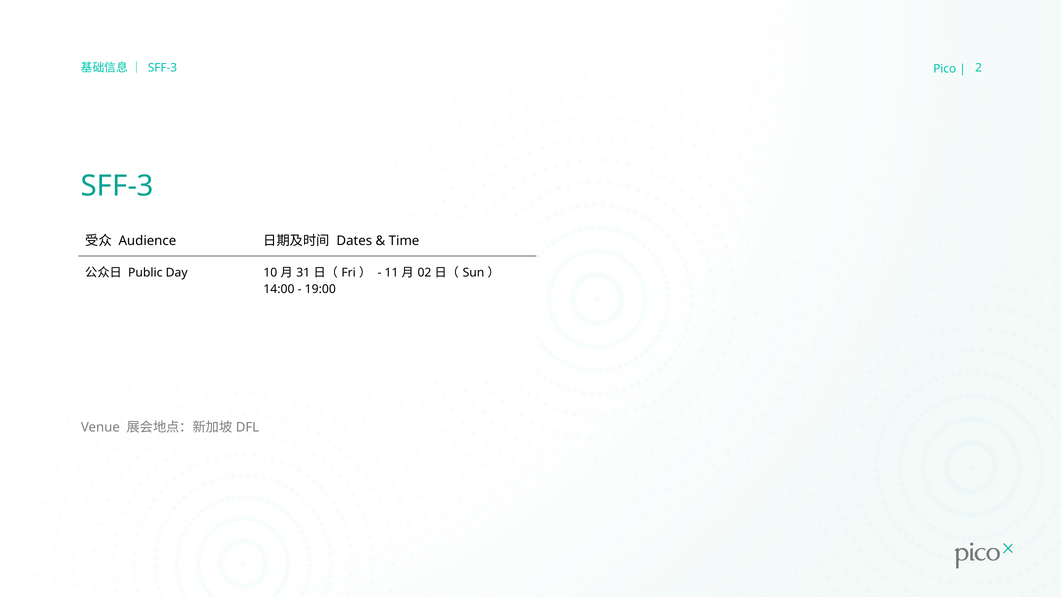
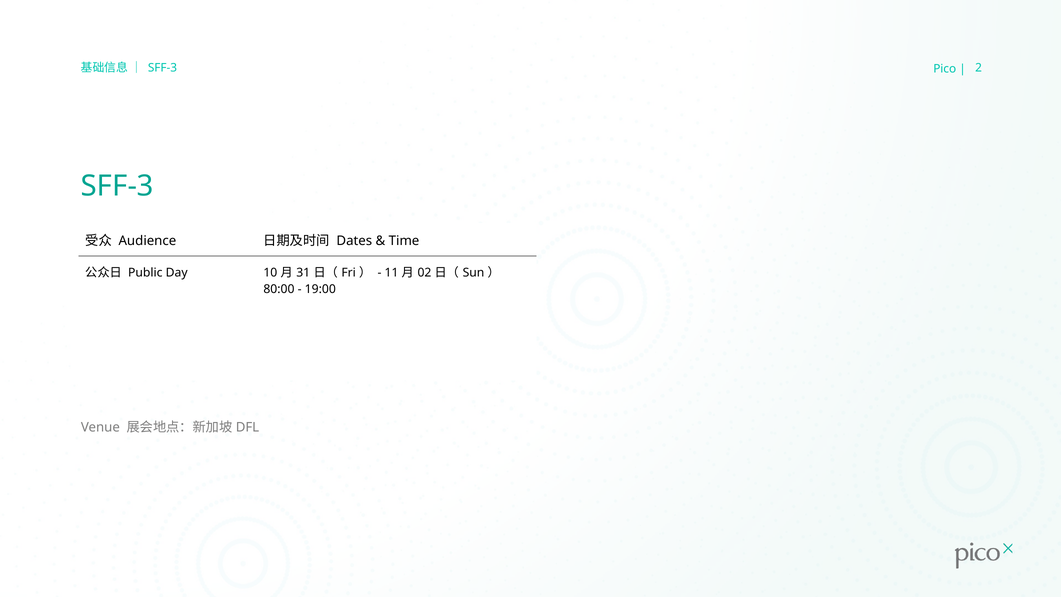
14:00: 14:00 -> 80:00 (279, 289)
